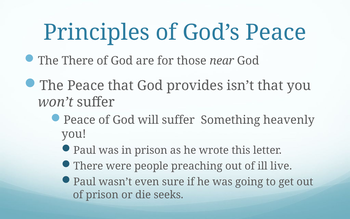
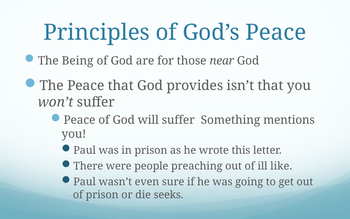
The There: There -> Being (78, 61)
heavenly: heavenly -> mentions (289, 120)
live: live -> like (281, 166)
